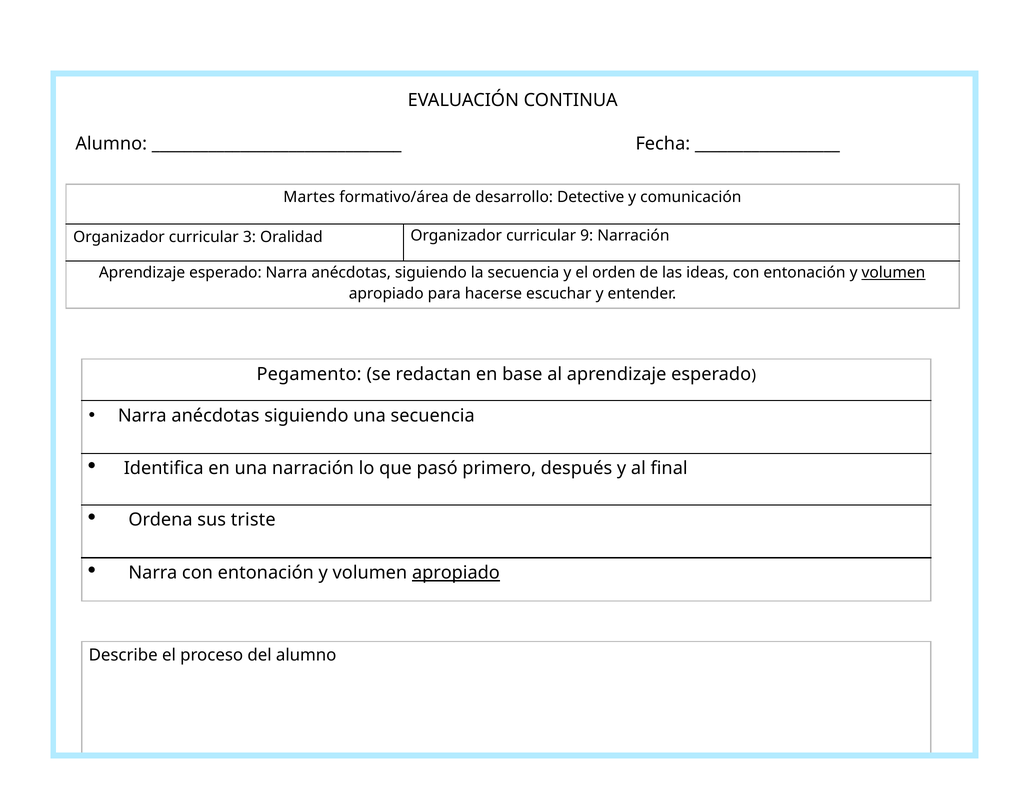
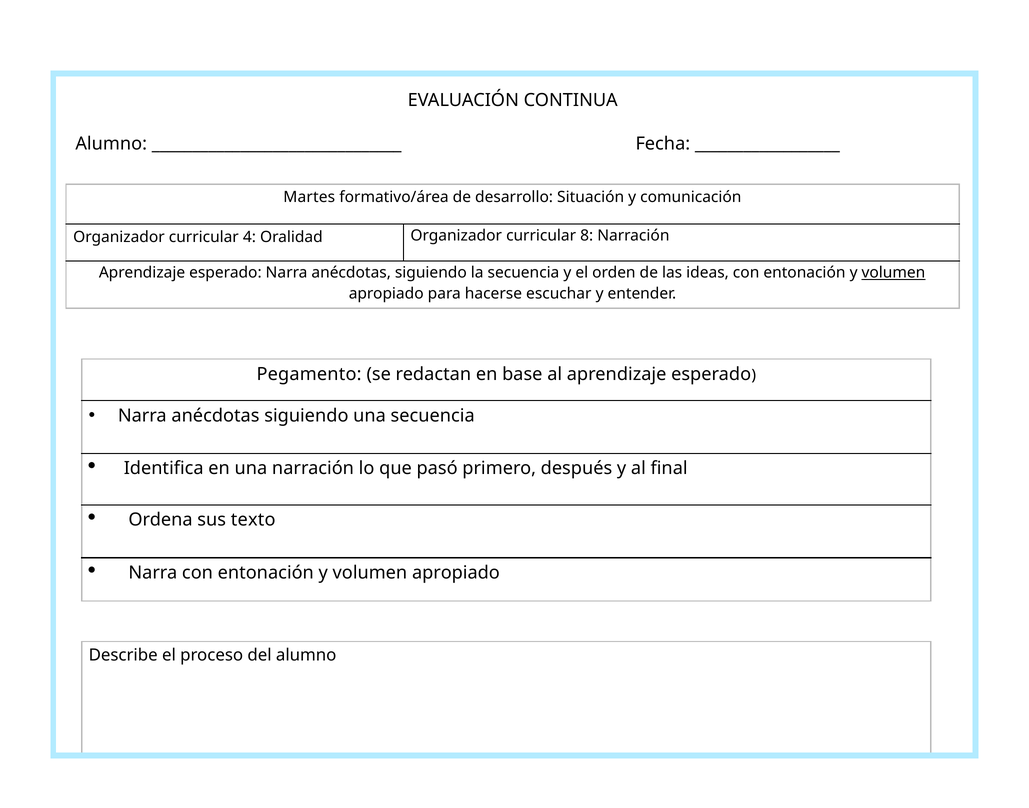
Detective: Detective -> Situación (591, 197)
3: 3 -> 4 (249, 237)
9: 9 -> 8 (587, 236)
triste: triste -> texto (253, 520)
apropiado underline: present -> none (456, 573)
